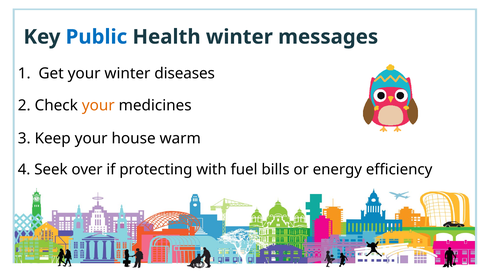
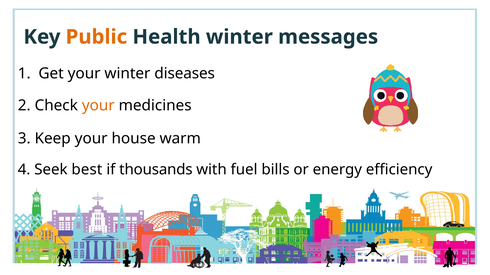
Public colour: blue -> orange (96, 37)
over: over -> best (87, 170)
protecting: protecting -> thousands (156, 170)
